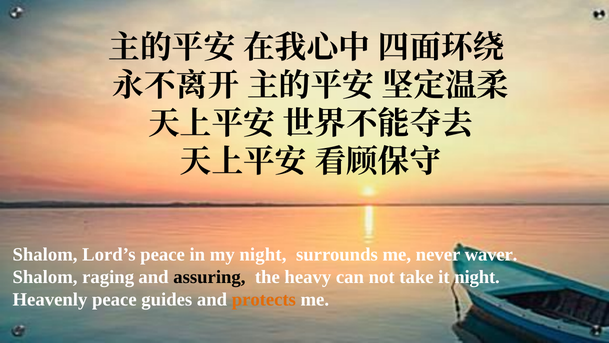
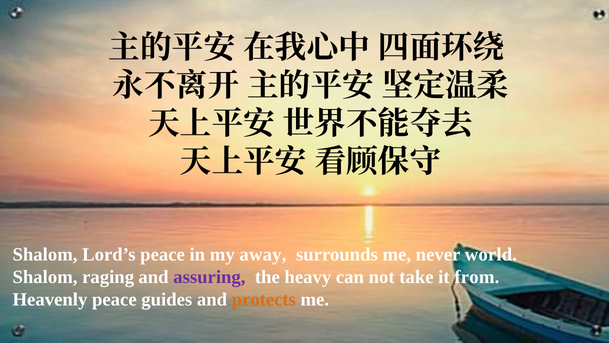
my night: night -> away (263, 254)
waver: waver -> world (491, 254)
assuring colour: black -> purple (209, 276)
it night: night -> from (477, 276)
